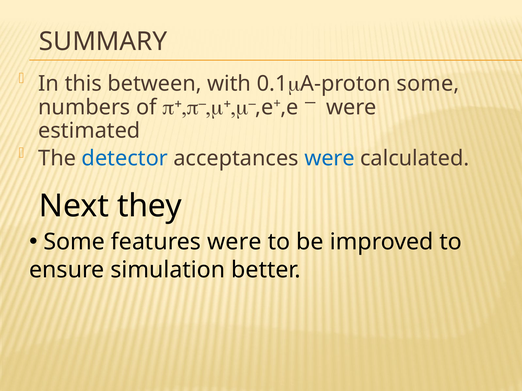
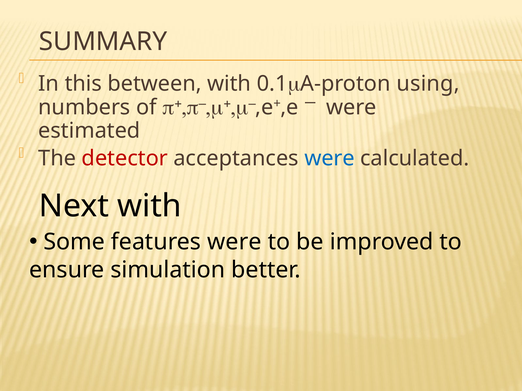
some: some -> using (428, 84)
detector colour: blue -> red (125, 158)
Next they: they -> with (149, 206)
